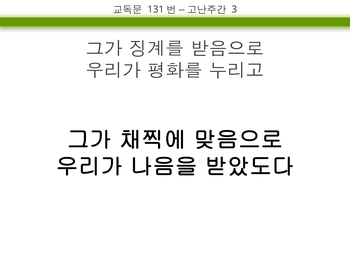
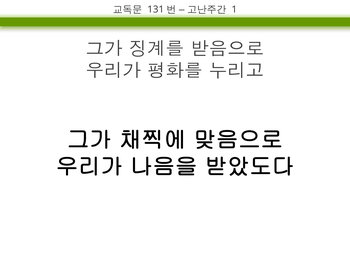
3: 3 -> 1 (234, 9)
